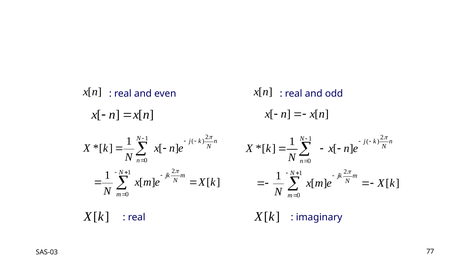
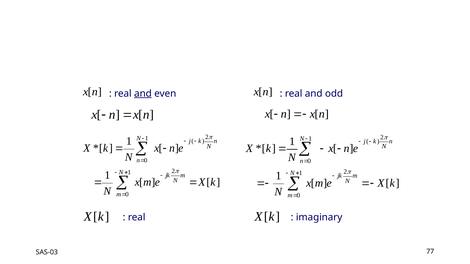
and underline: none -> present (143, 94)
